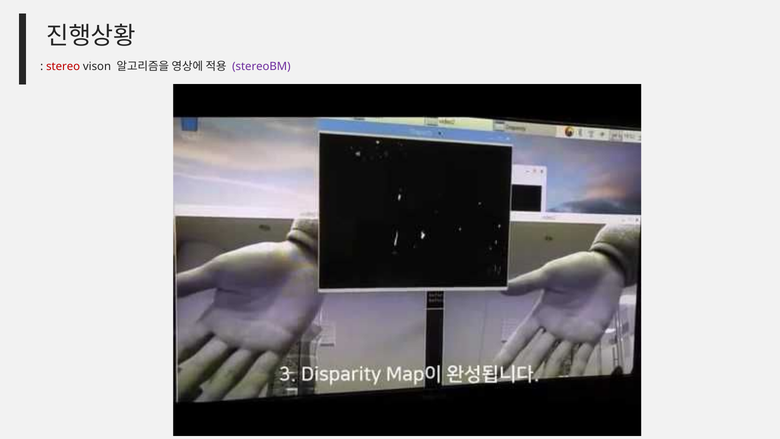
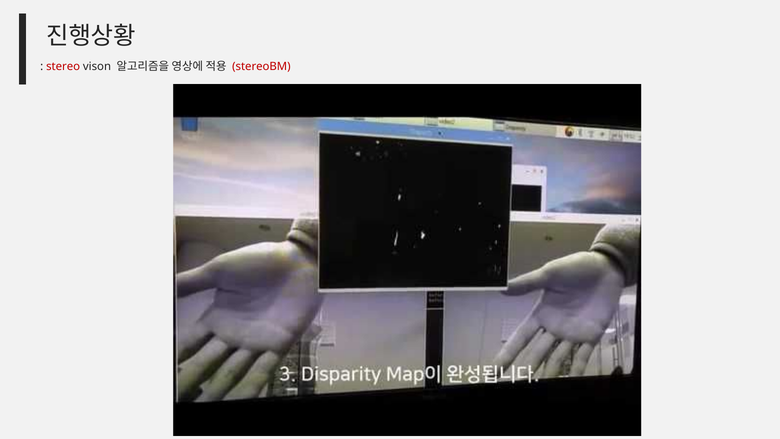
stereoBM colour: purple -> red (261, 66)
